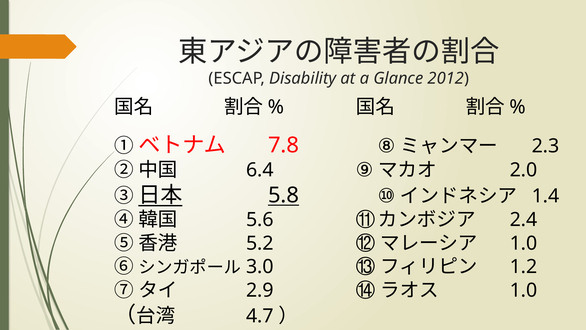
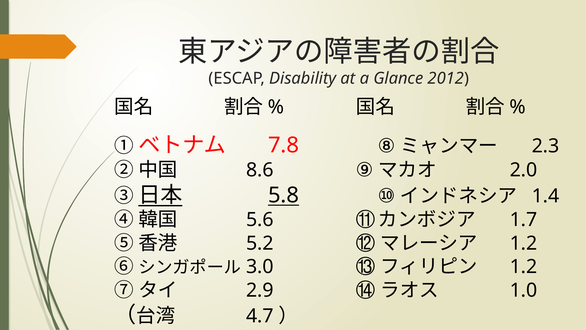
6.4: 6.4 -> 8.6 (260, 170)
2.4: 2.4 -> 1.7 (524, 220)
1.0: 1.0 -> 1.2 (524, 243)
